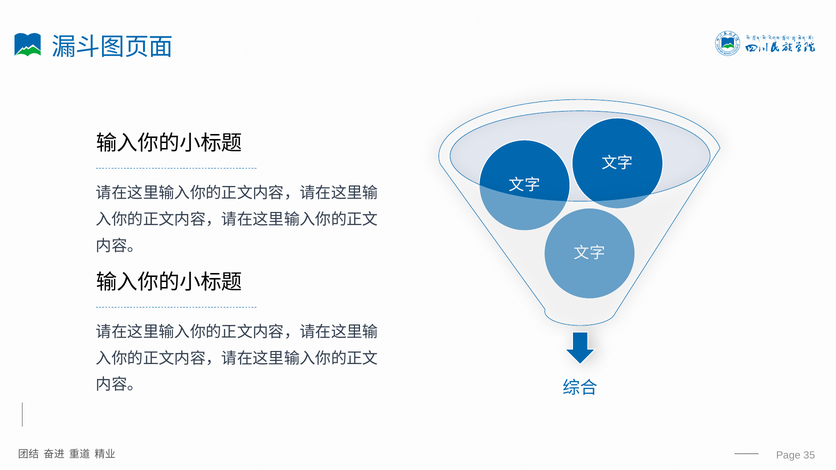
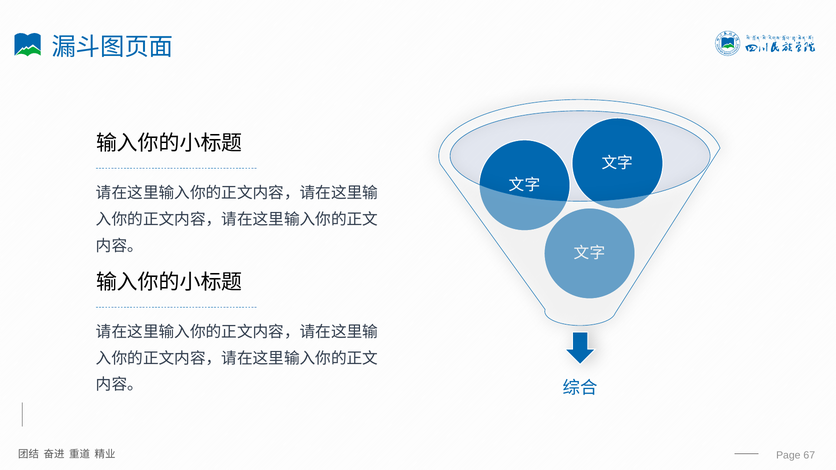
35: 35 -> 67 (809, 455)
